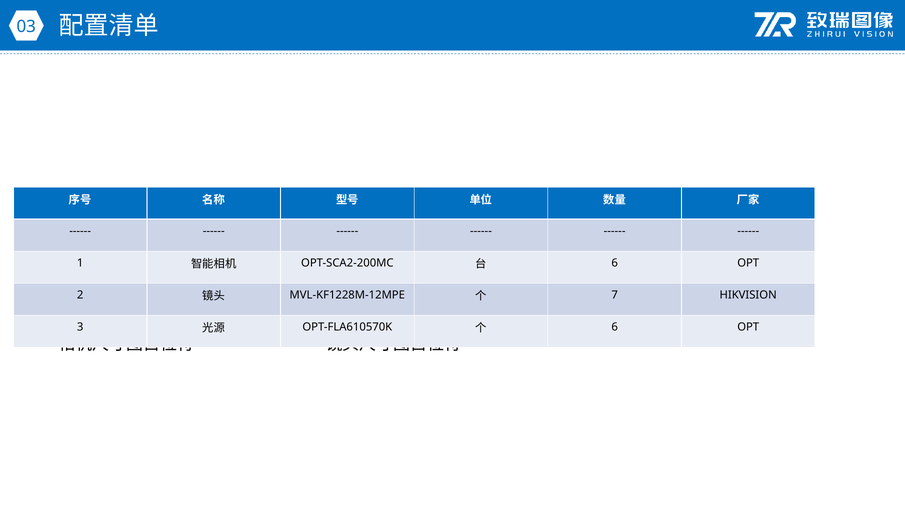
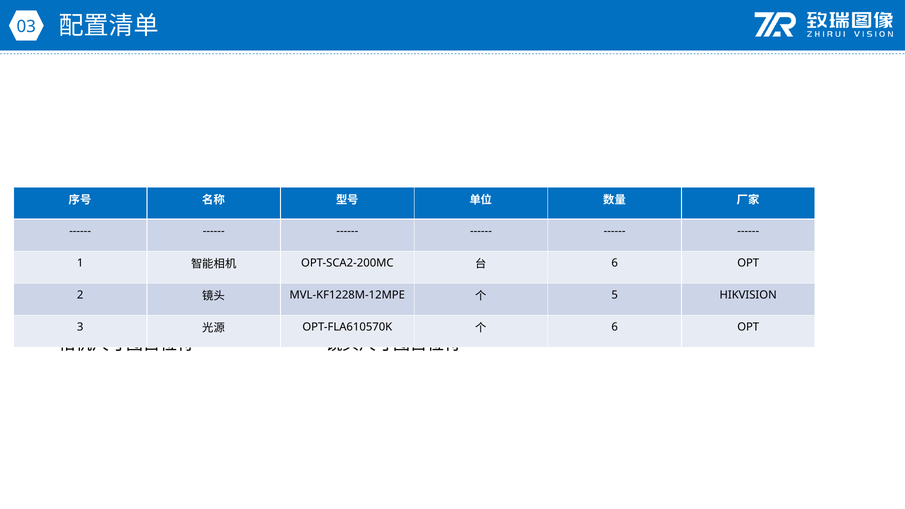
7: 7 -> 5 (615, 295)
